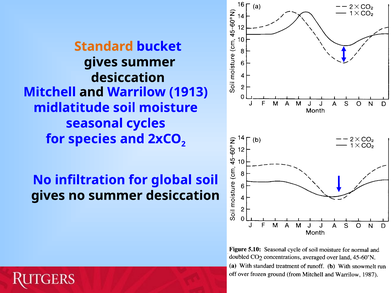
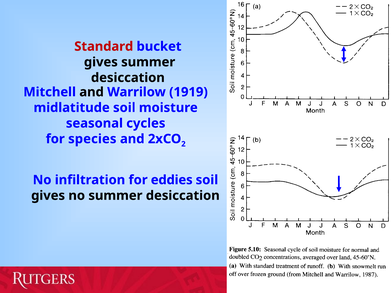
Standard colour: orange -> red (104, 46)
1913: 1913 -> 1919 (188, 92)
global: global -> eddies (172, 180)
